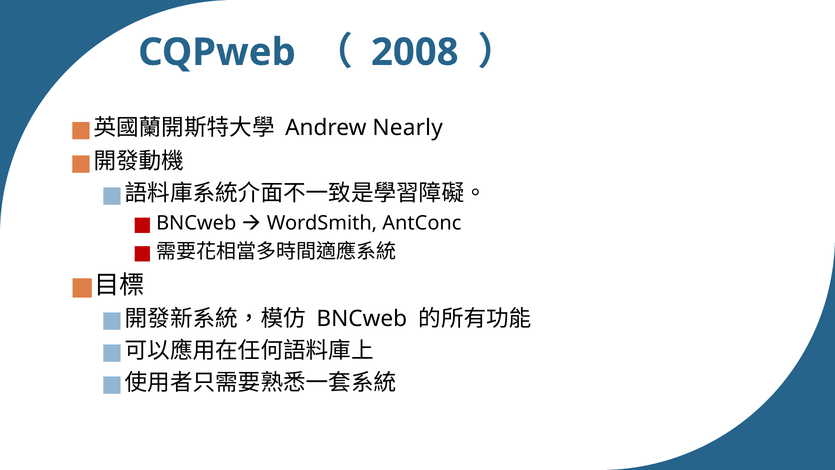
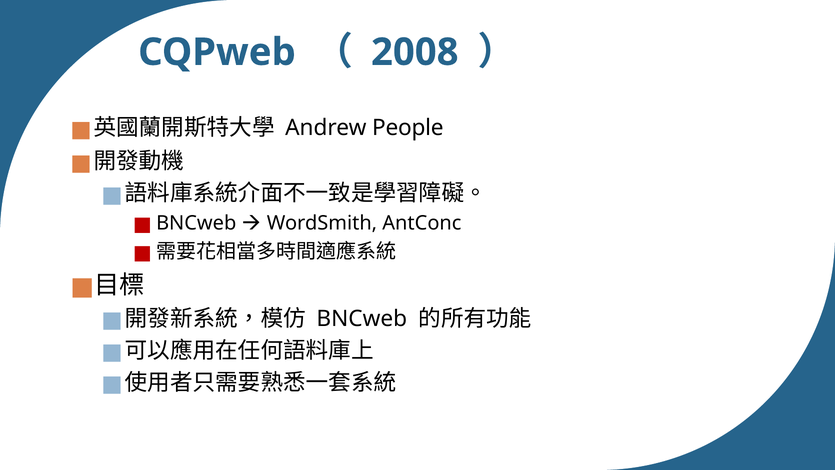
Nearly: Nearly -> People (408, 128)
